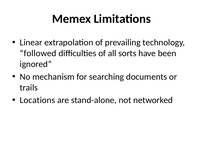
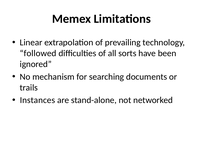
Locations: Locations -> Instances (37, 100)
